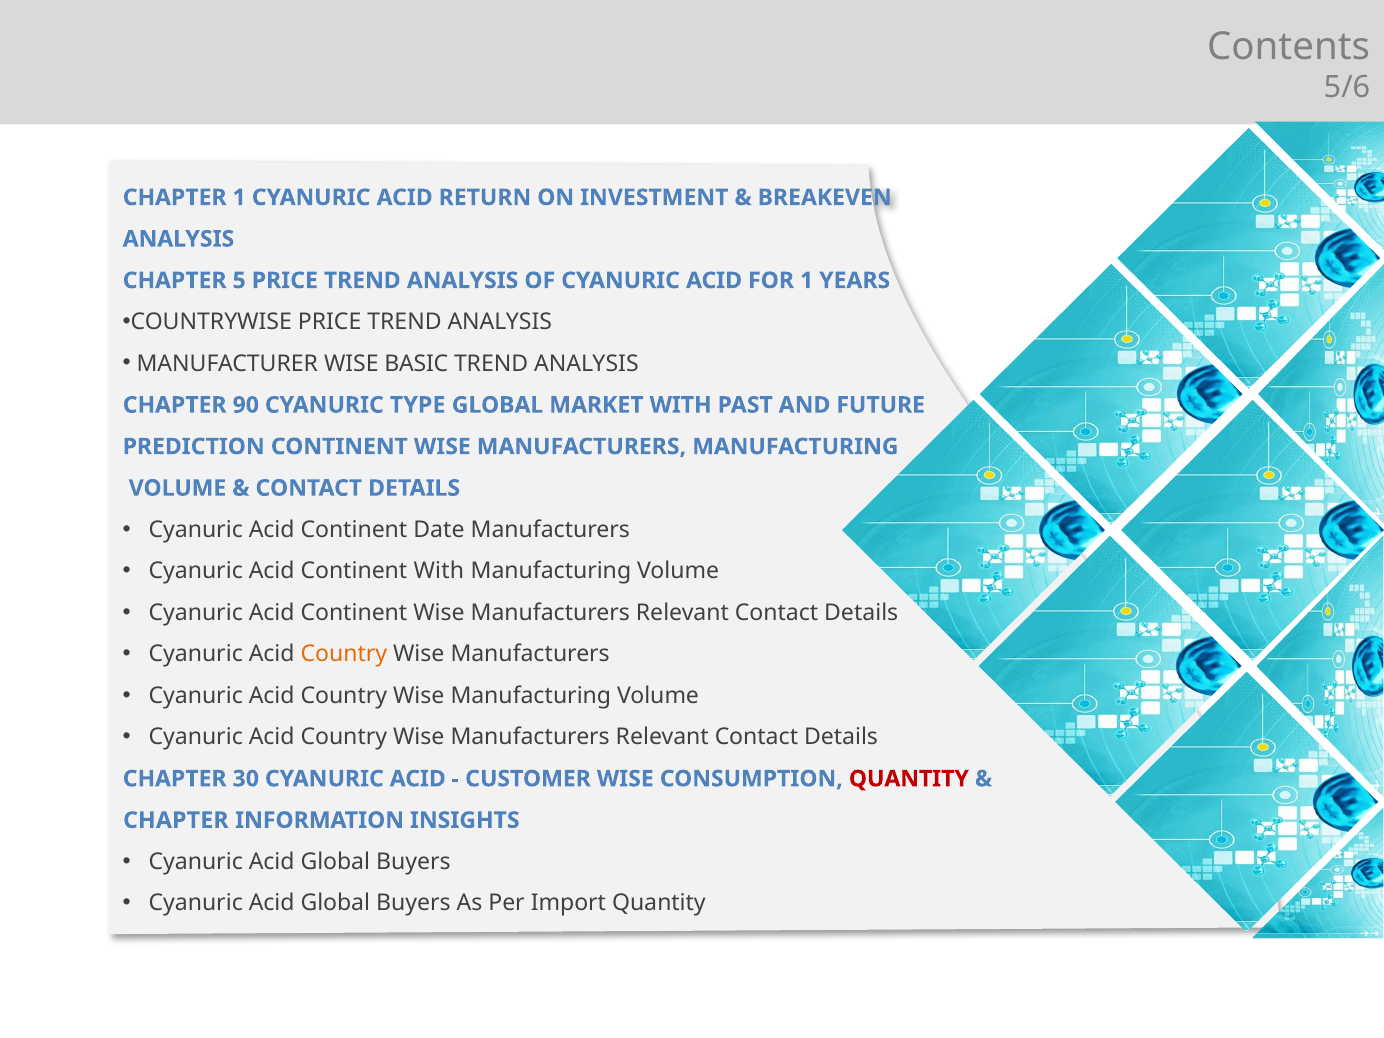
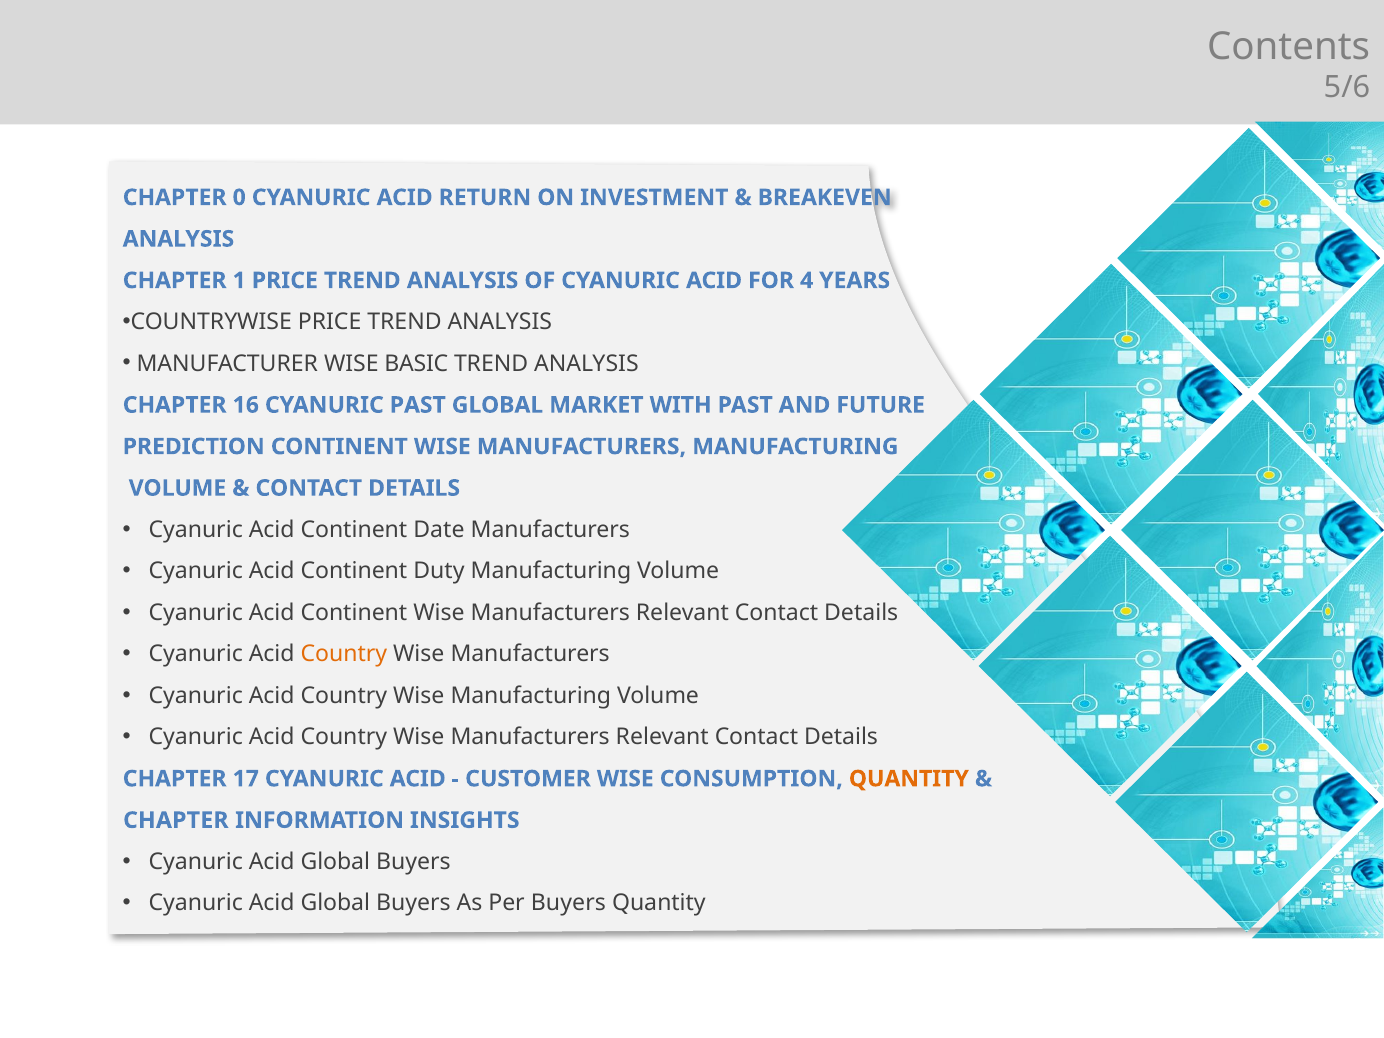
CHAPTER 1: 1 -> 0 (239, 197)
5: 5 -> 1 (239, 281)
FOR 1: 1 -> 4 (807, 281)
90: 90 -> 16 (246, 405)
CYANURIC TYPE: TYPE -> PAST (418, 405)
Continent With: With -> Duty (439, 571)
30: 30 -> 17 (246, 779)
QUANTITY colour: red -> orange (909, 779)
Per Import: Import -> Buyers (568, 903)
